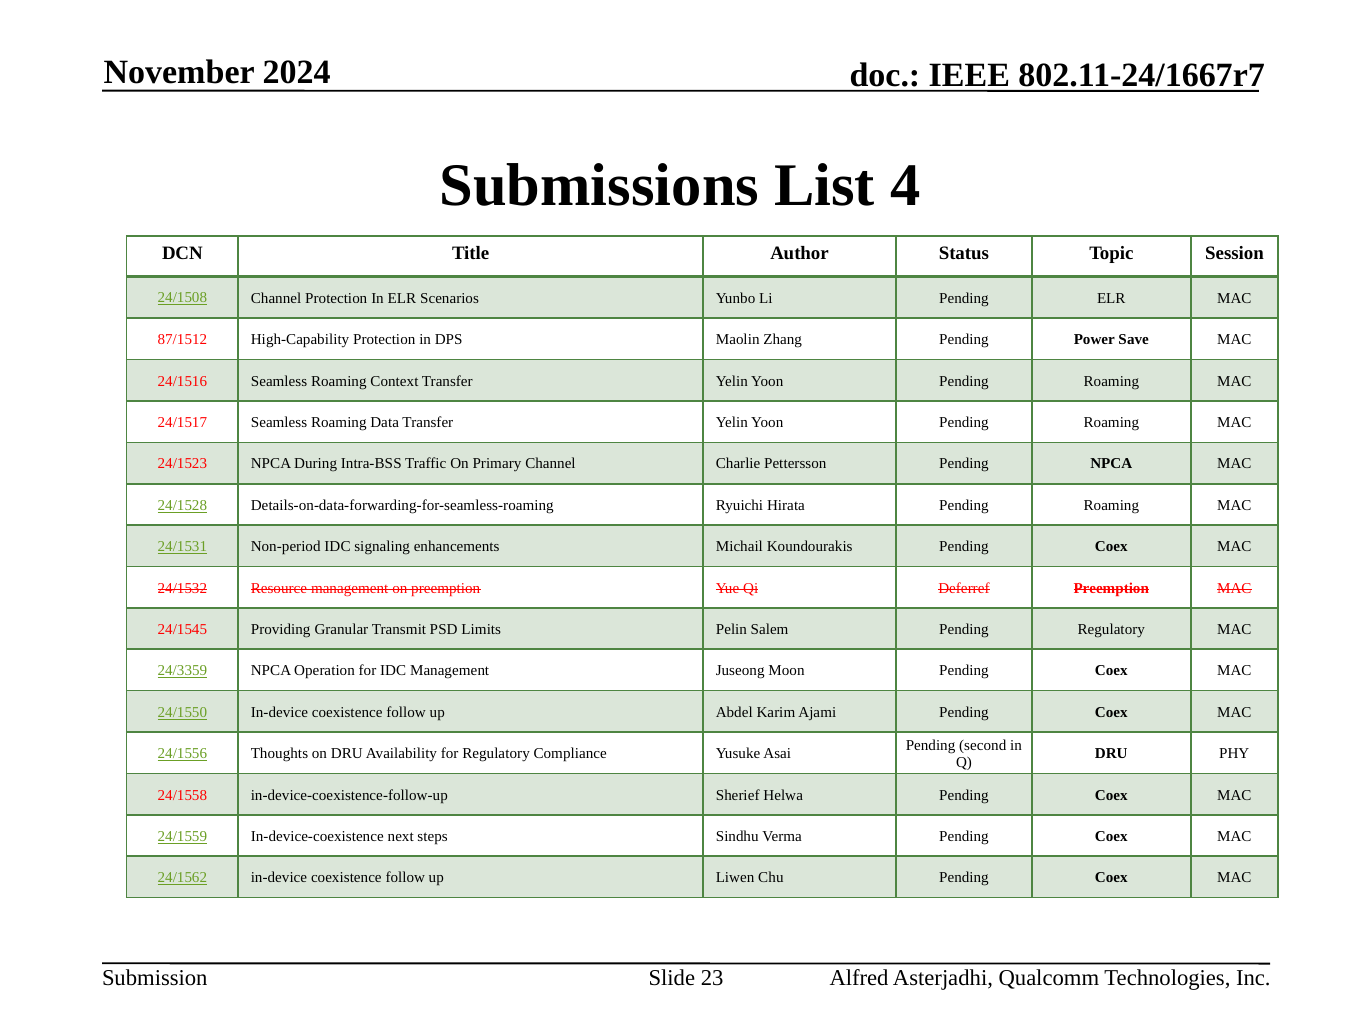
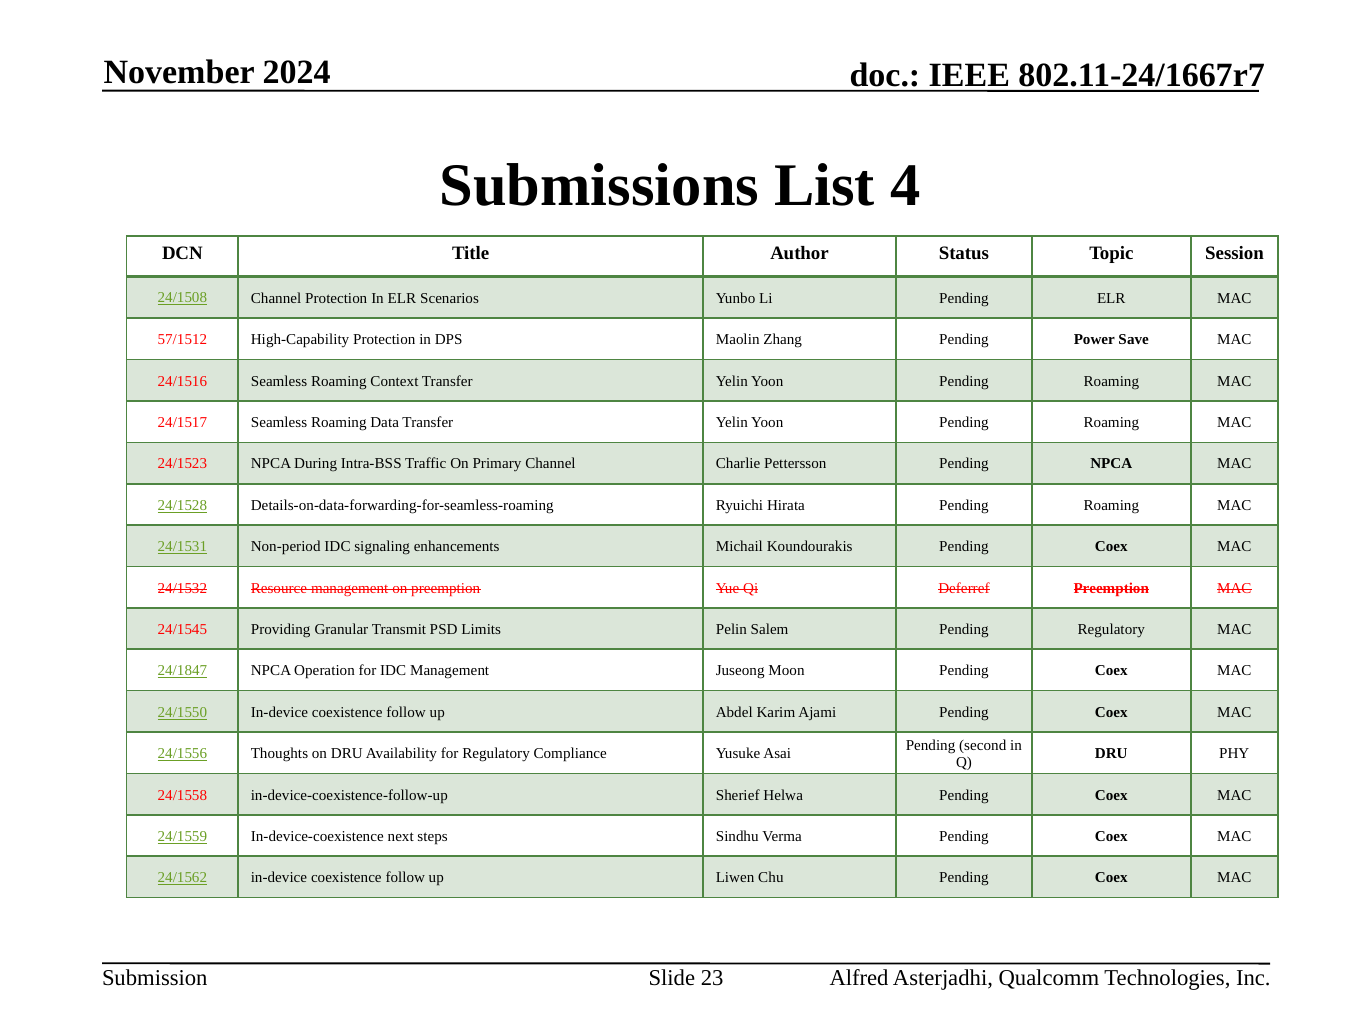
87/1512: 87/1512 -> 57/1512 (182, 340)
24/3359: 24/3359 -> 24/1847 (182, 671)
